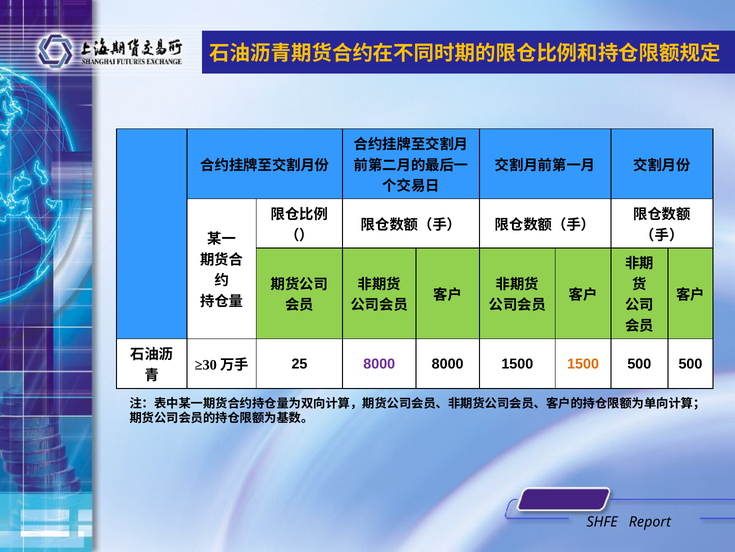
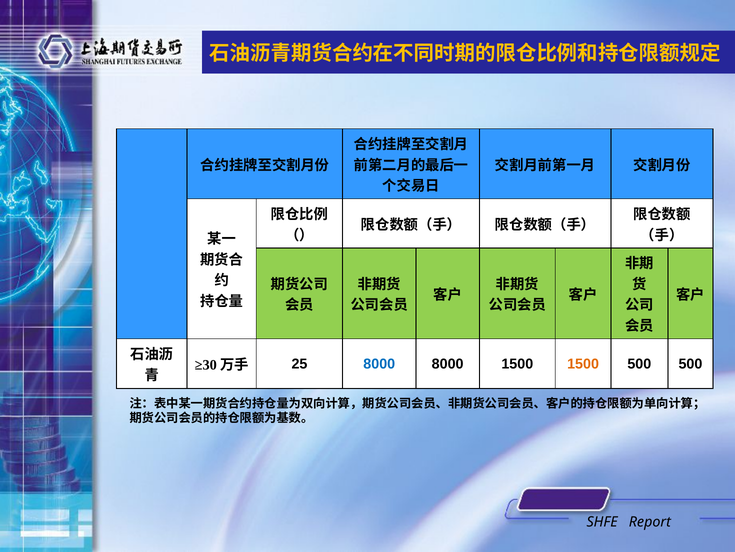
8000 colour: purple -> blue (379, 363)
